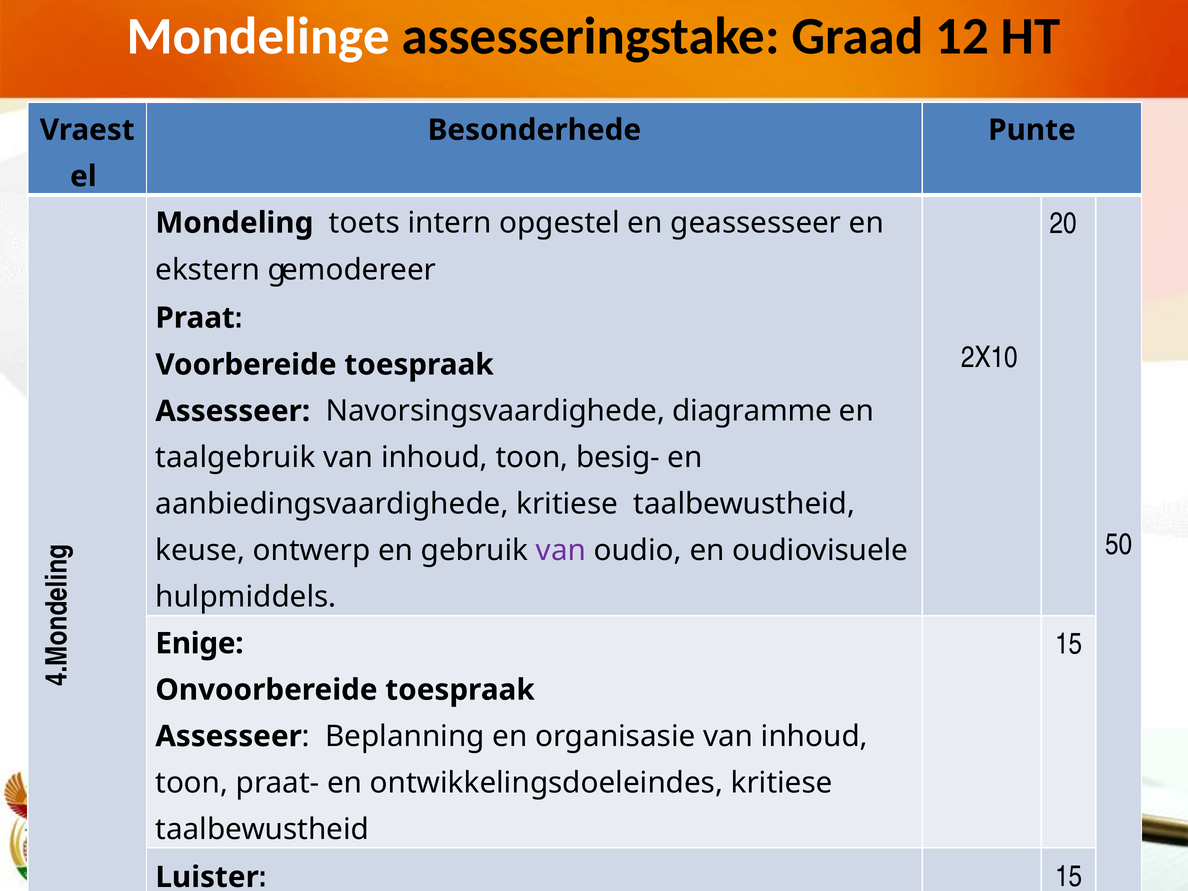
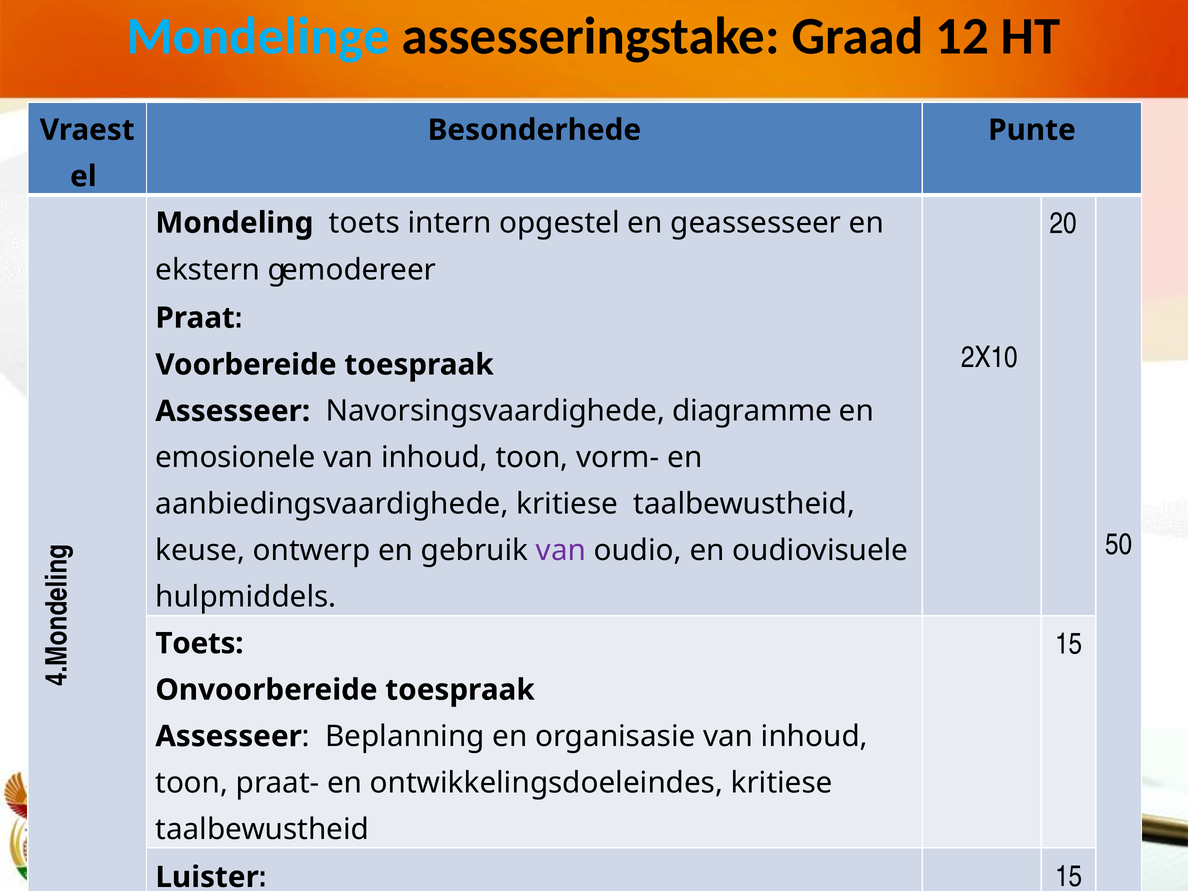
Mondelinge colour: white -> light blue (258, 36)
taalgebruik: taalgebruik -> emosionele (236, 458)
besig-: besig- -> vorm- (618, 458)
Enige: Enige -> Toets (199, 643)
